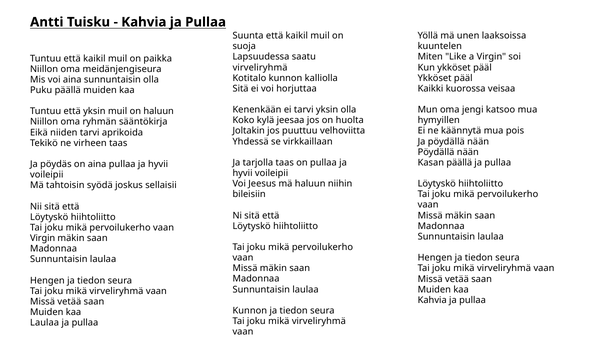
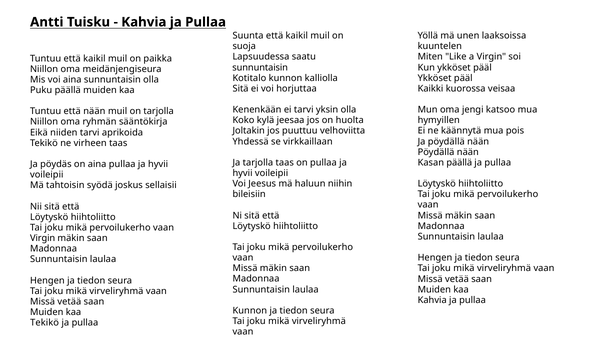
virveliryhmä: virveliryhmä -> sunnuntaisin (260, 67)
että yksin: yksin -> nään (94, 111)
on haluun: haluun -> tarjolla (159, 111)
Laulaa: Laulaa -> Tekikö (45, 323)
